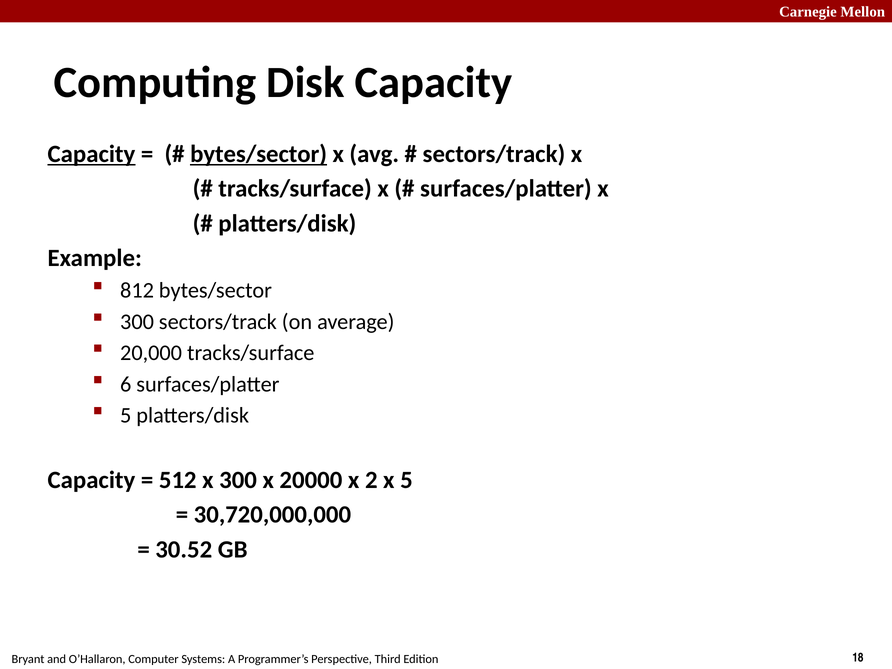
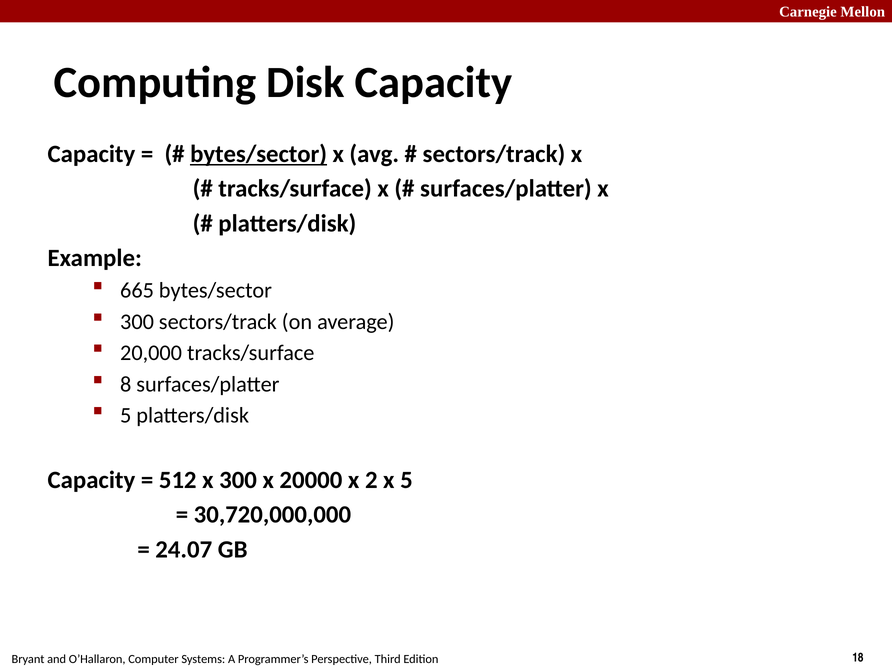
Capacity underline: present -> none (91, 154)
812: 812 -> 665 (137, 291)
6: 6 -> 8 (126, 384)
30.52: 30.52 -> 24.07 (184, 549)
